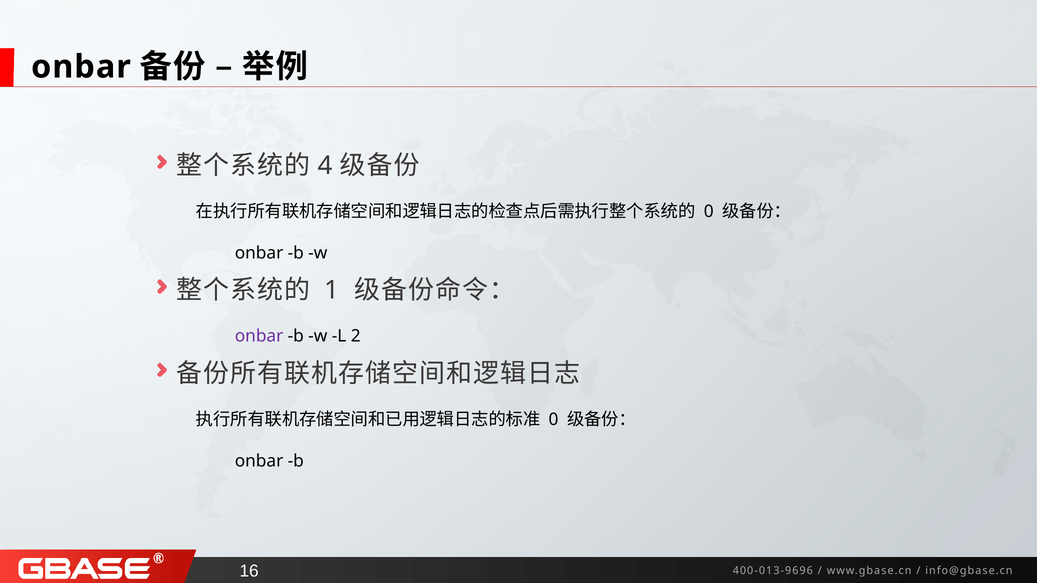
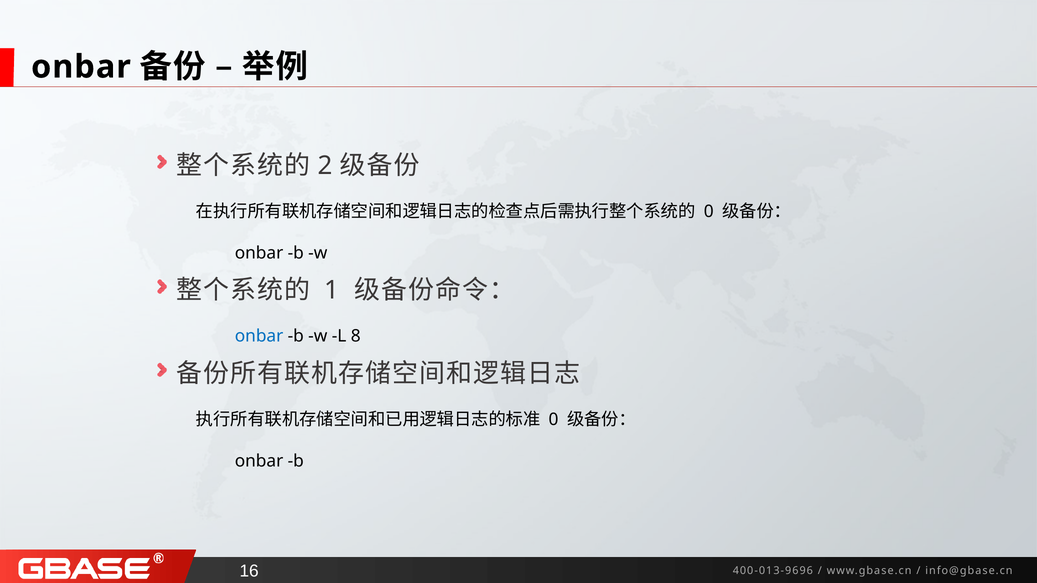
4: 4 -> 2 (325, 166)
onbar colour: purple -> blue (259, 336)
2: 2 -> 8 (356, 336)
